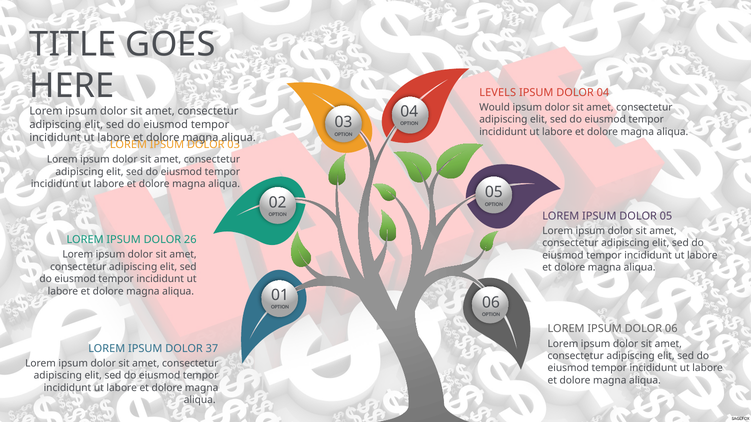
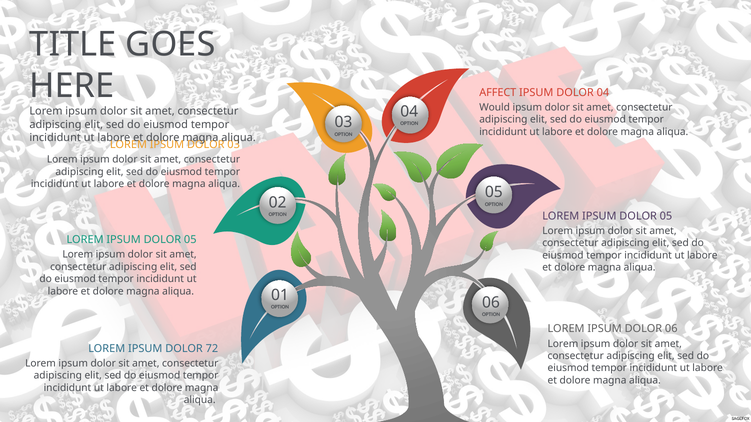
LEVELS: LEVELS -> AFFECT (498, 93)
26: 26 -> 05 (190, 240)
37: 37 -> 72 (212, 349)
